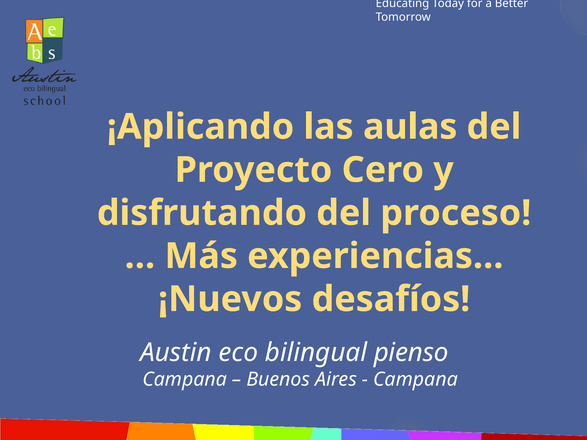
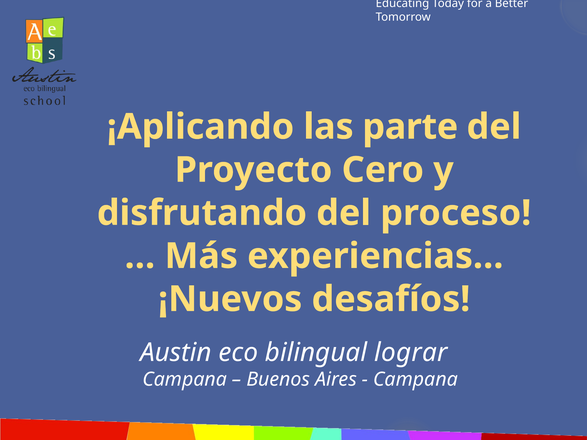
aulas: aulas -> parte (410, 127)
pienso: pienso -> lograr (411, 353)
